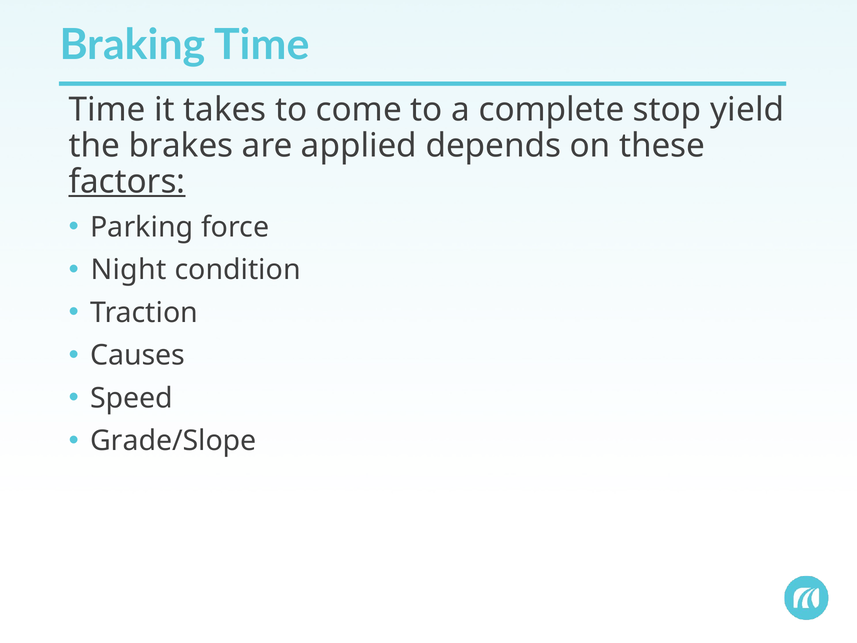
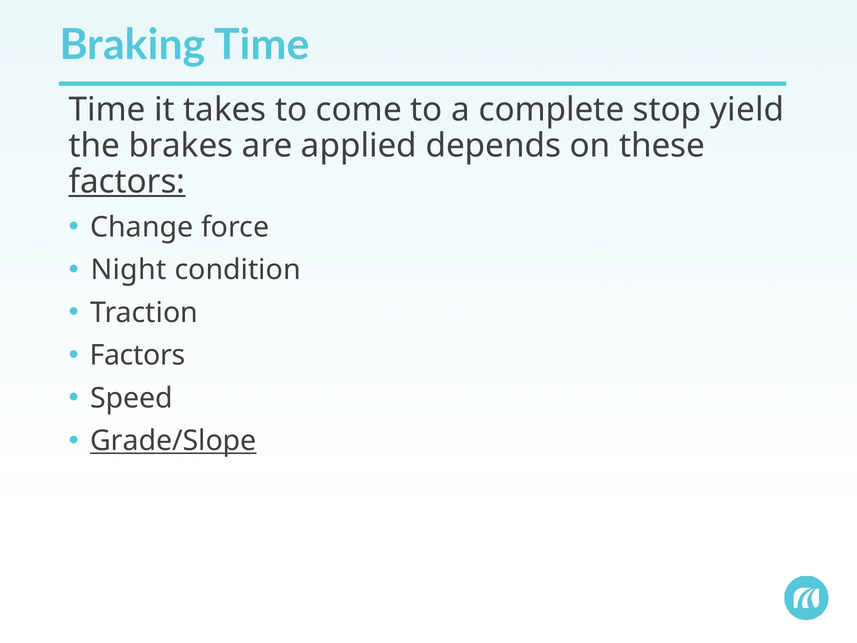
Parking: Parking -> Change (142, 227)
Causes: Causes -> Factors (138, 355)
Grade/Slope underline: none -> present (173, 441)
